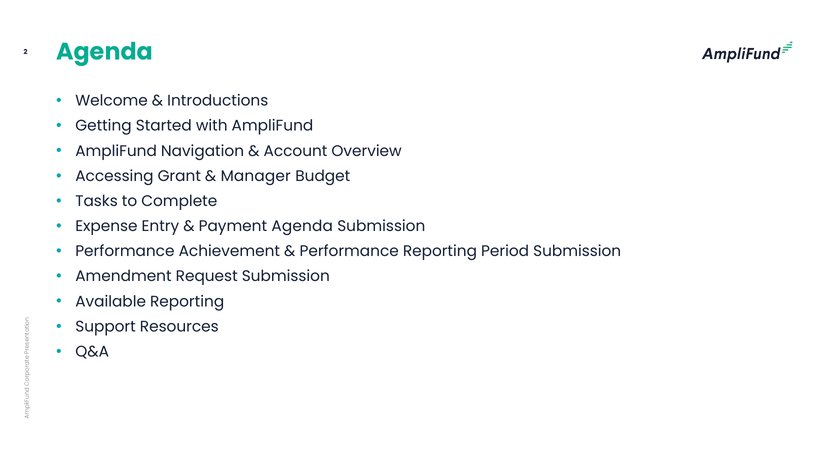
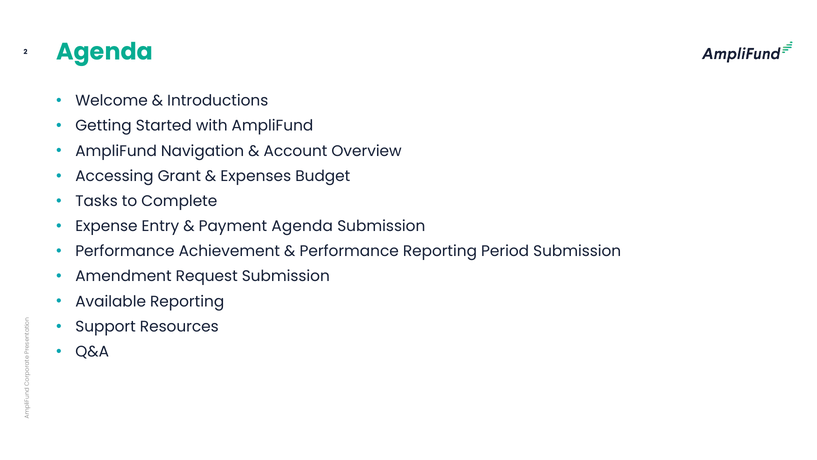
Manager: Manager -> Expenses (256, 176)
